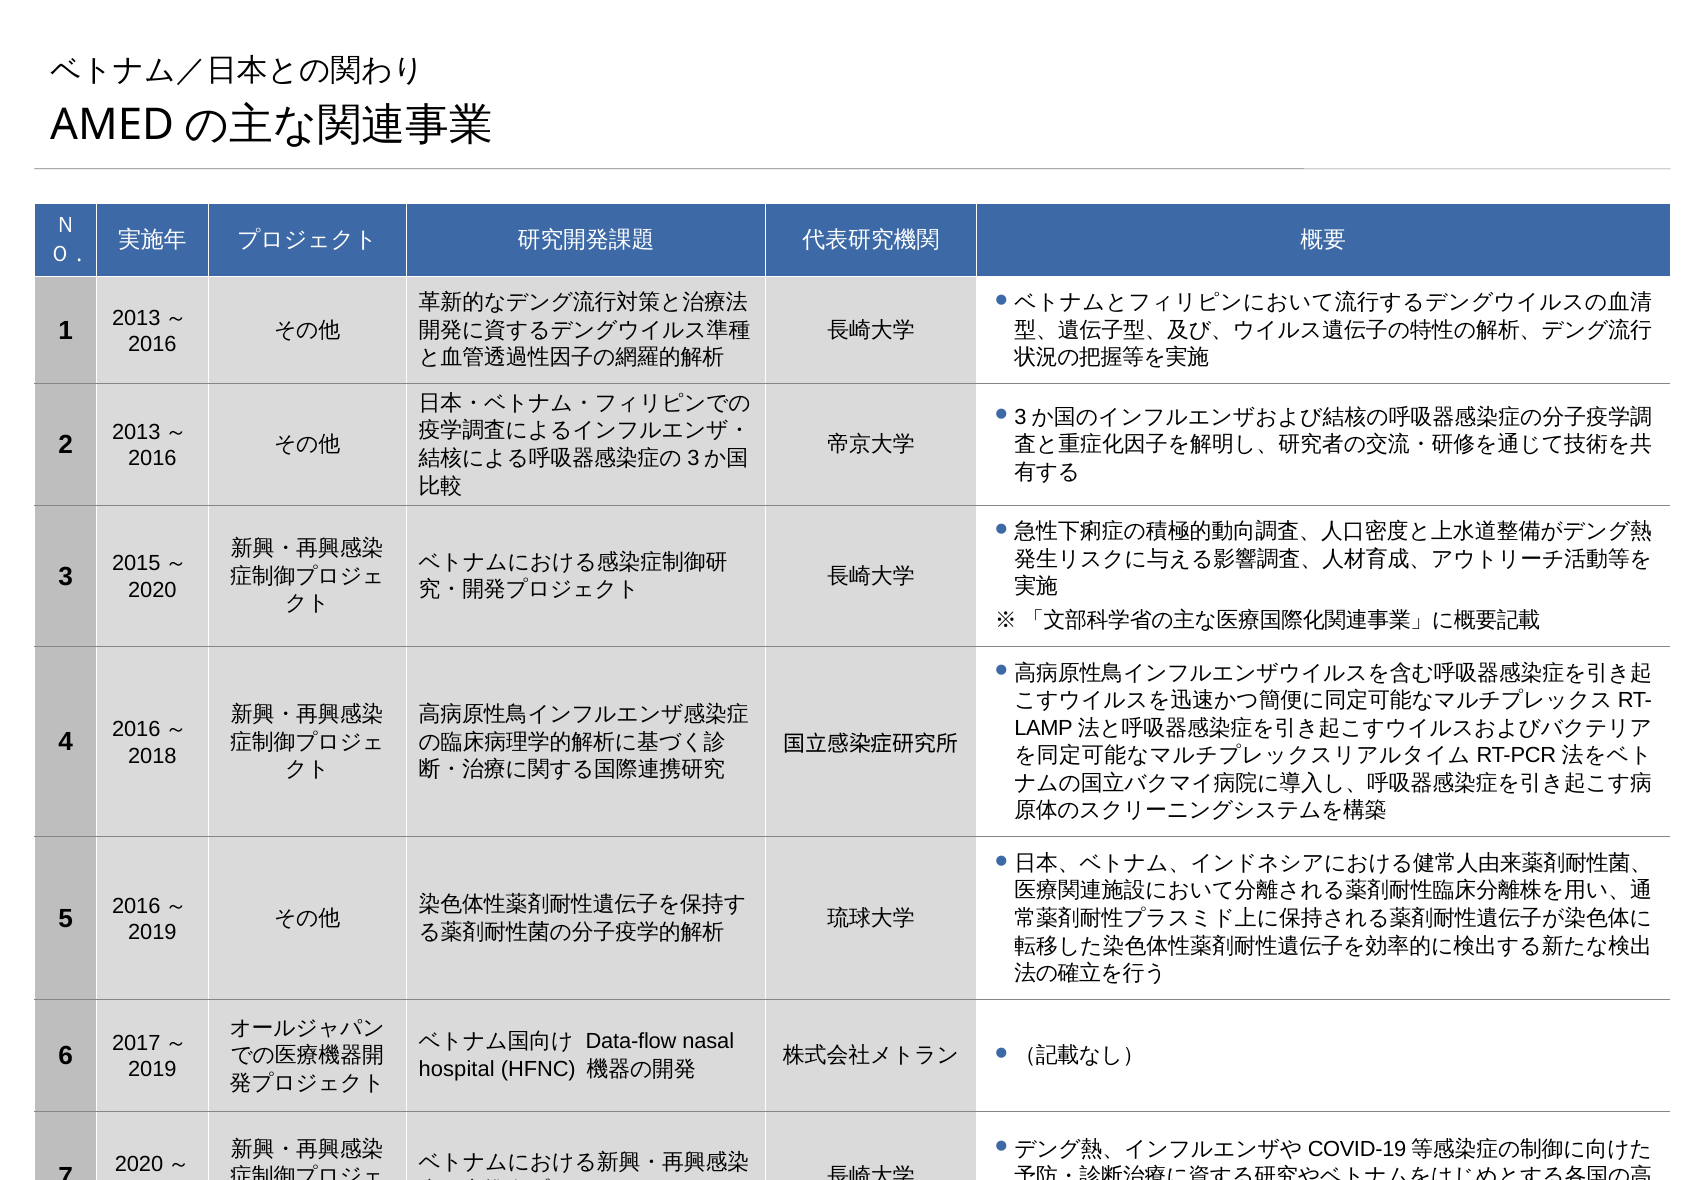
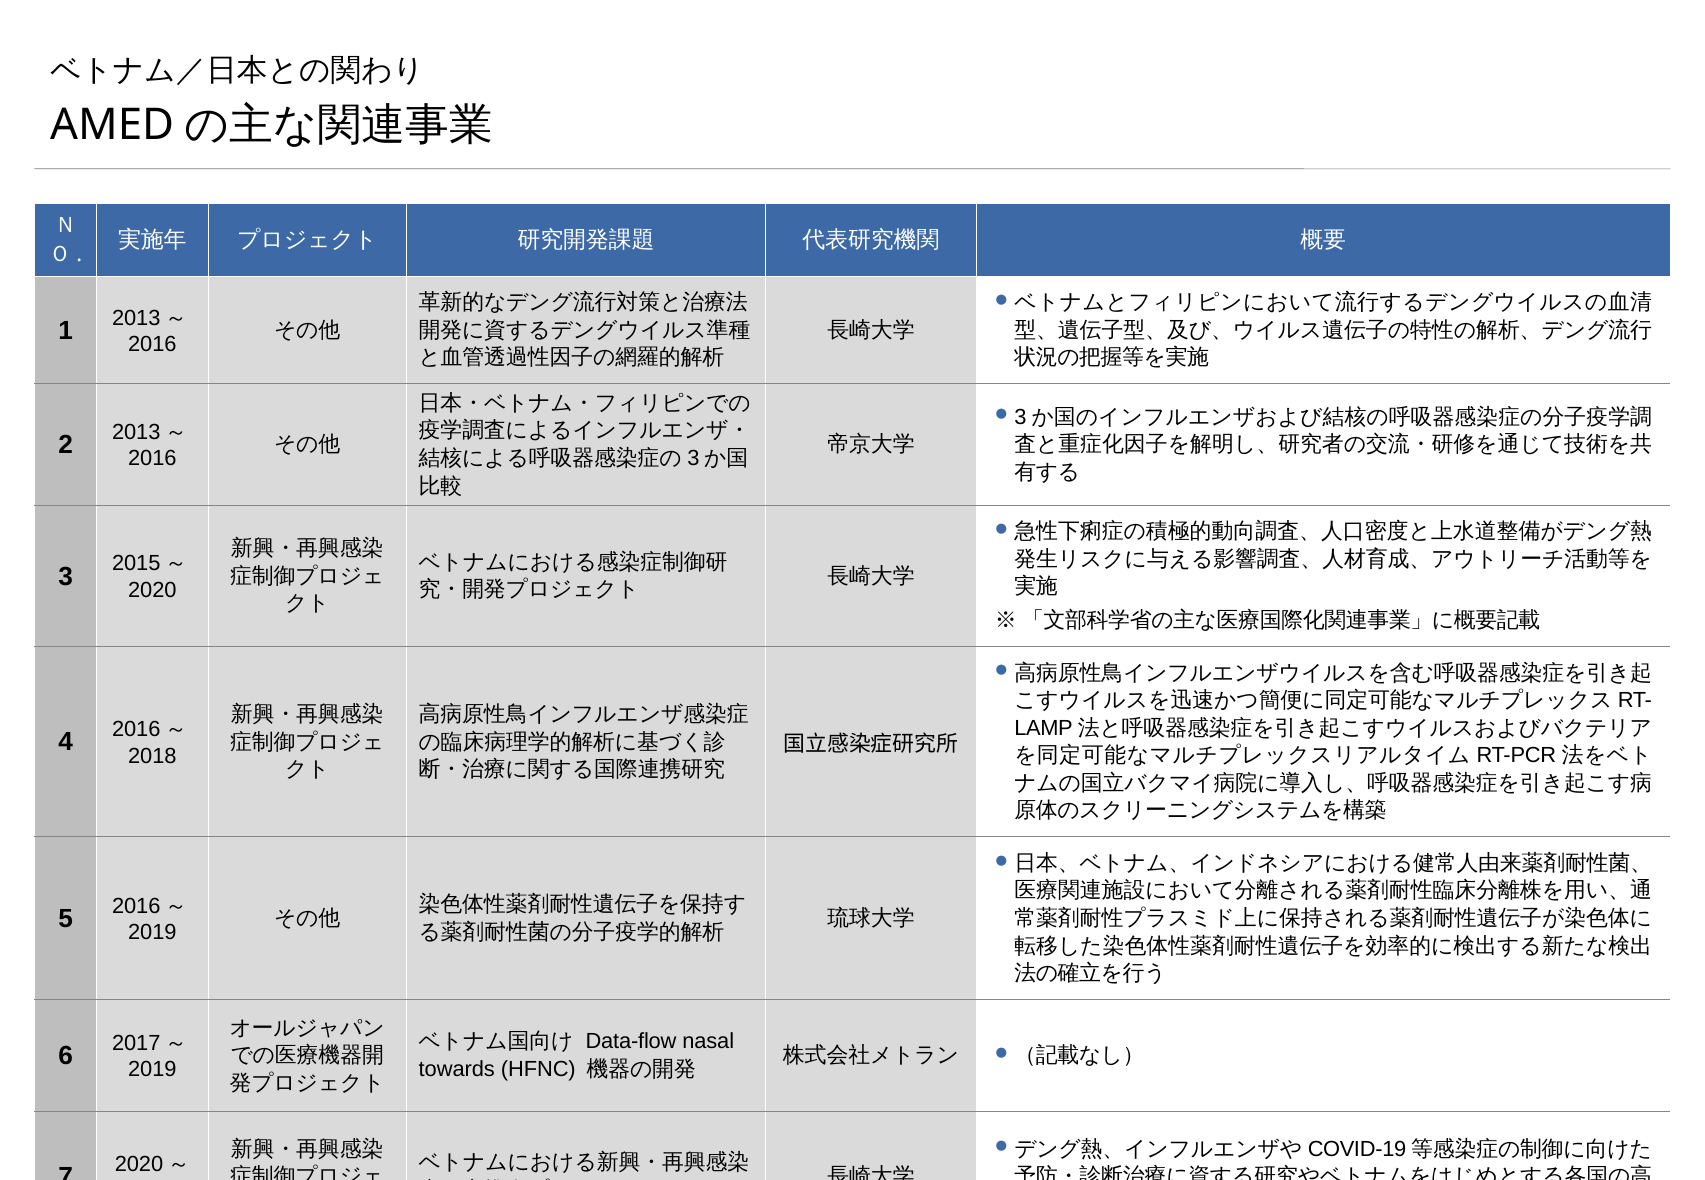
hospital: hospital -> towards (457, 1070)
